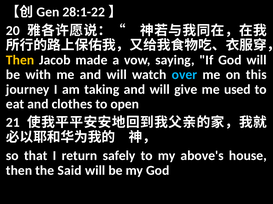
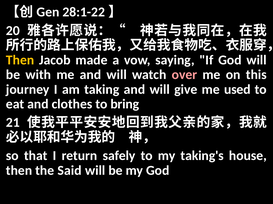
over colour: light blue -> pink (184, 75)
open: open -> bring (125, 104)
above's: above's -> taking's (202, 156)
